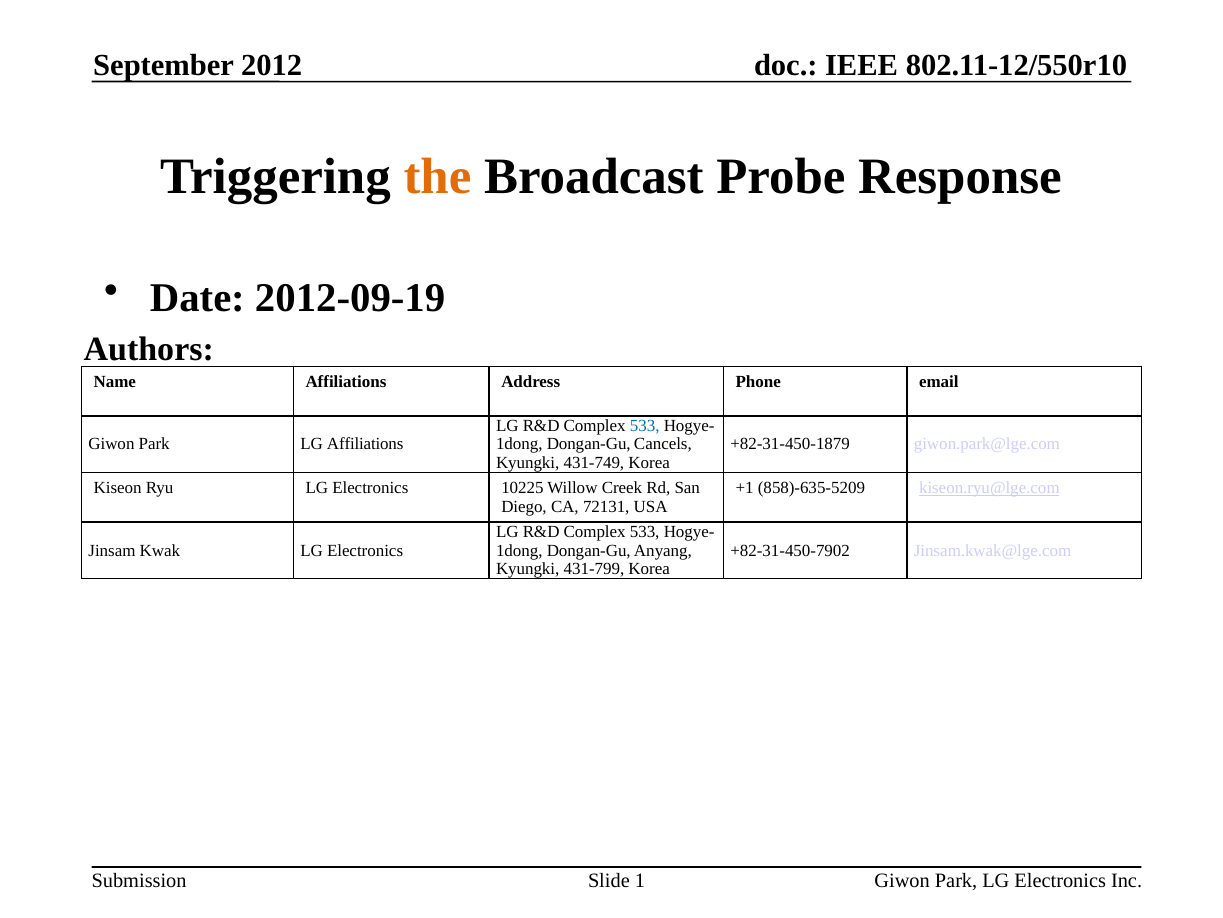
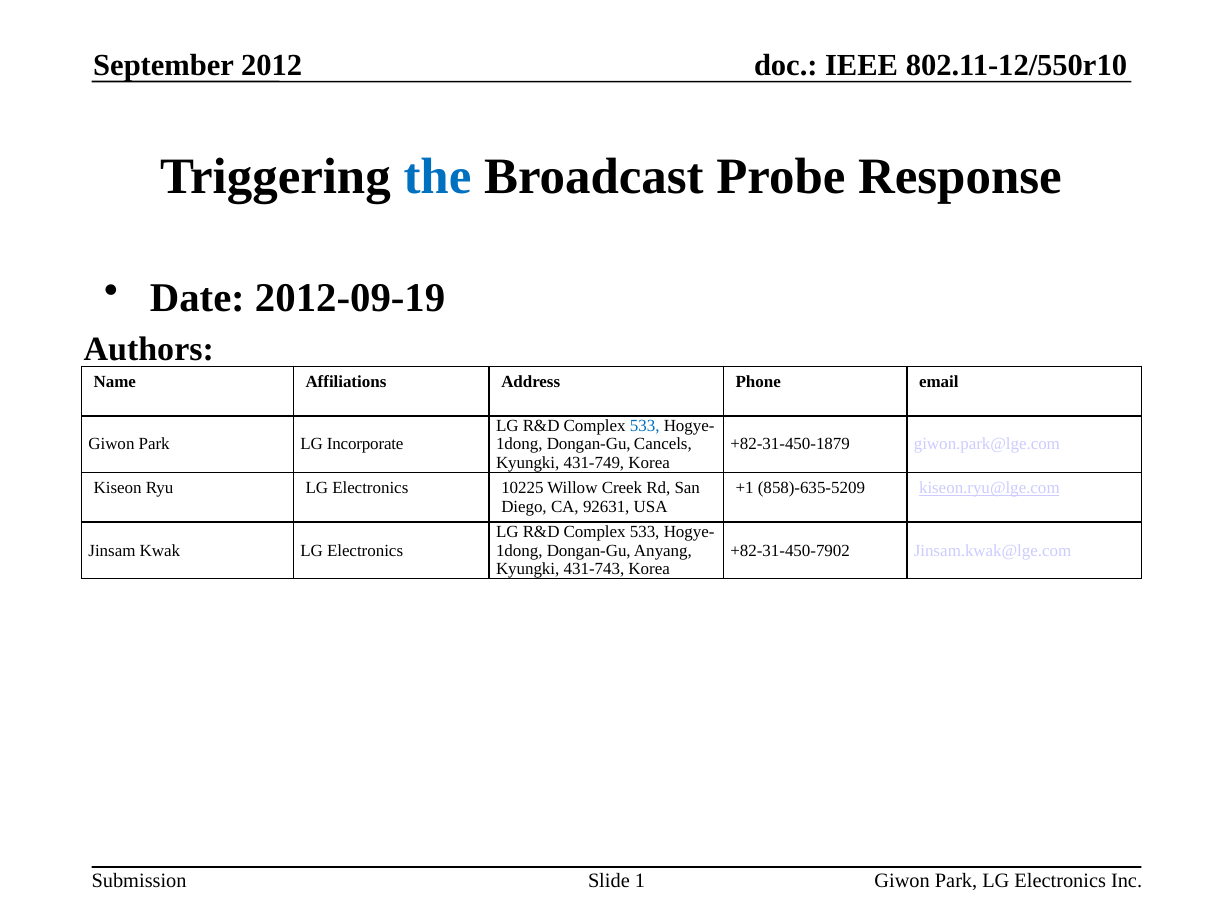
the colour: orange -> blue (437, 177)
LG Affiliations: Affiliations -> Incorporate (365, 444)
72131: 72131 -> 92631 (606, 506)
431-799: 431-799 -> 431-743 (594, 569)
